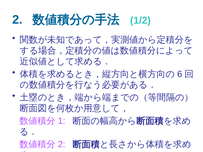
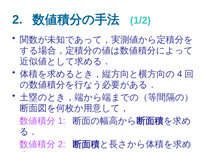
6: 6 -> 4 (180, 74)
